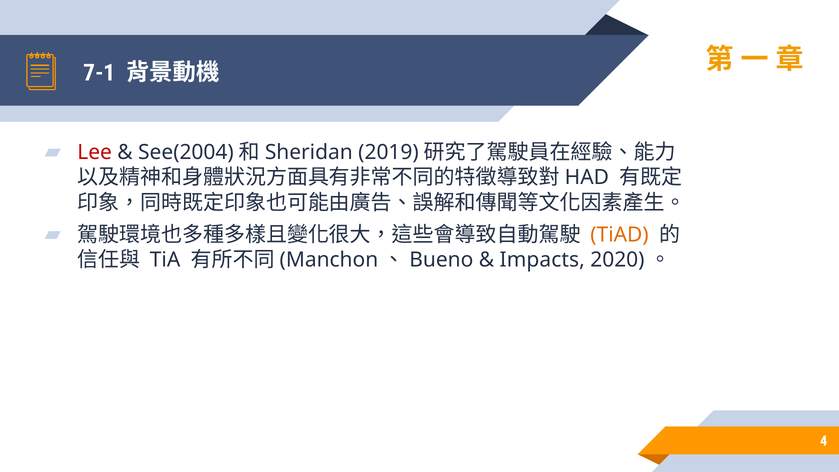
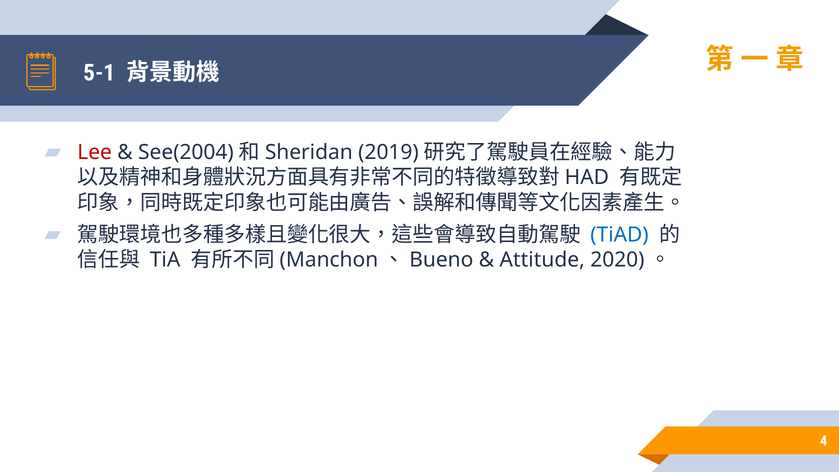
7-1: 7-1 -> 5-1 (99, 73)
TiAD colour: orange -> blue (619, 235)
Impacts: Impacts -> Attitude (542, 260)
